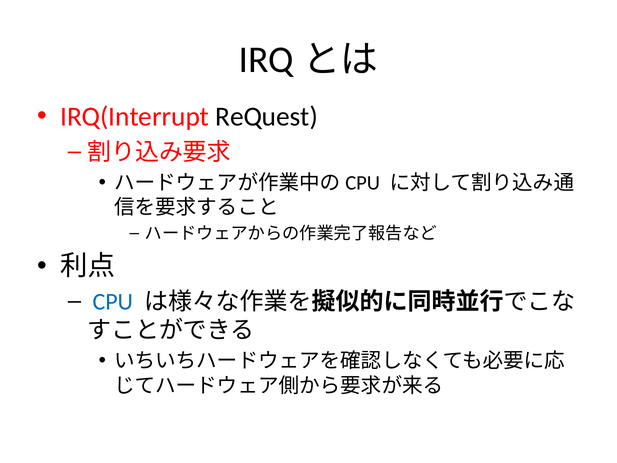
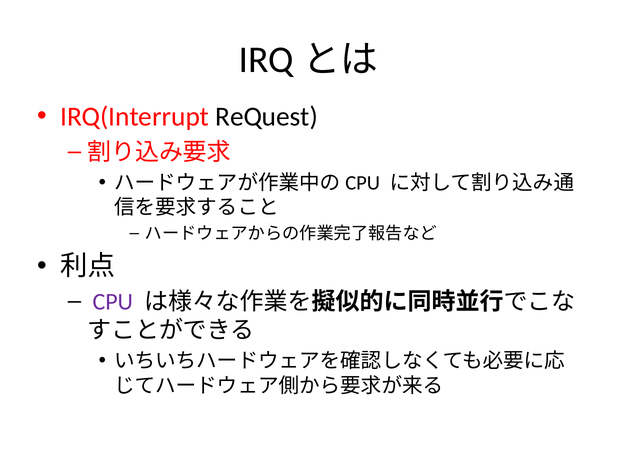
CPU colour: blue -> purple (113, 302)
